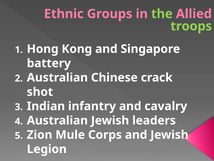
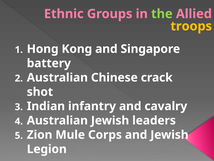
troops colour: light green -> yellow (191, 26)
